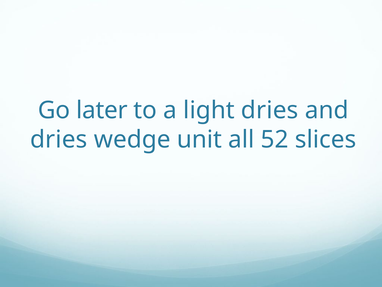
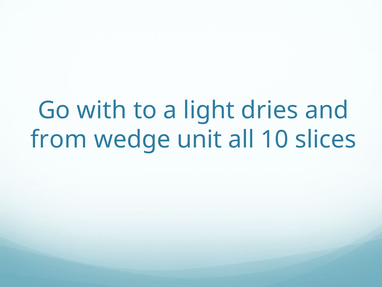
later: later -> with (102, 110)
dries: dries -> from (59, 139)
52: 52 -> 10 (275, 139)
